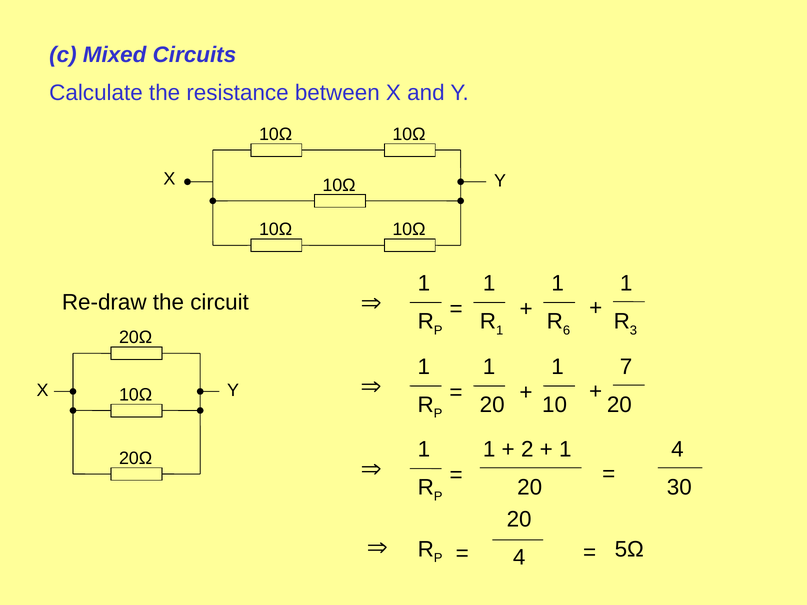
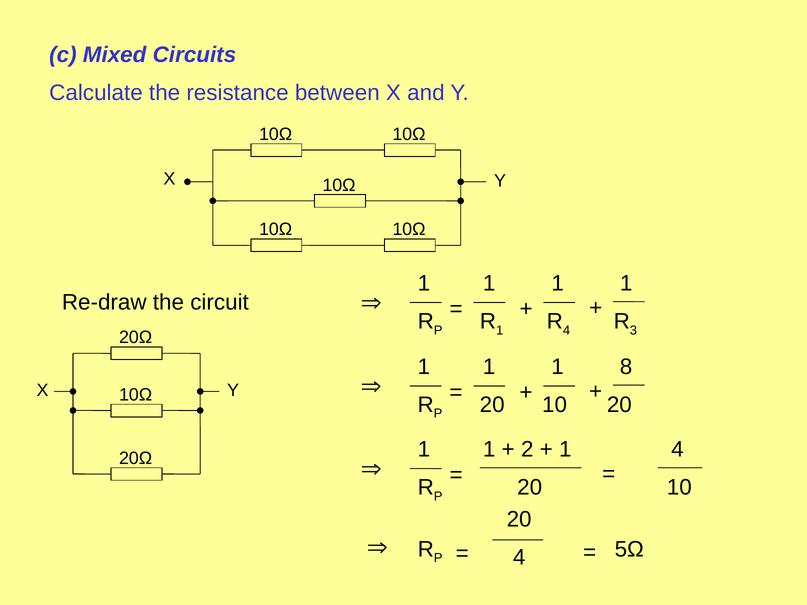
6: 6 -> 4 (567, 330)
7: 7 -> 8 (626, 367)
30: 30 -> 10 (679, 488)
